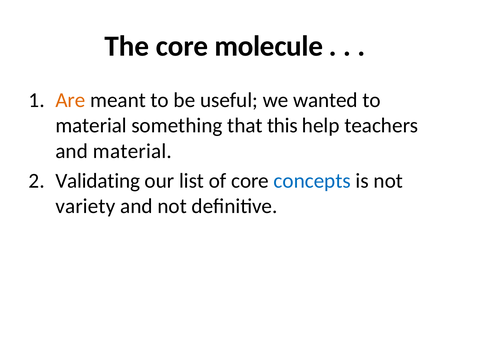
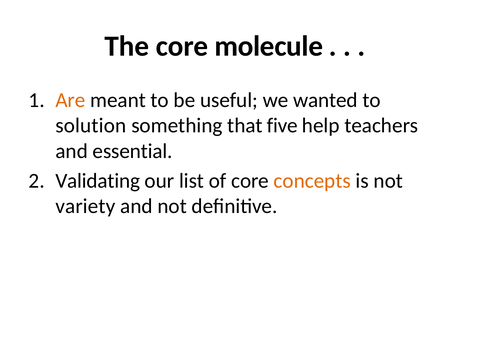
material: material -> solution (91, 126)
this: this -> five (282, 126)
and material: material -> essential (133, 151)
concepts colour: blue -> orange (312, 181)
